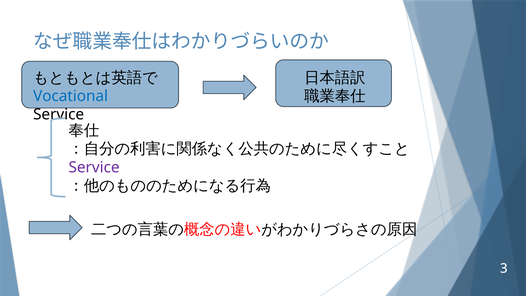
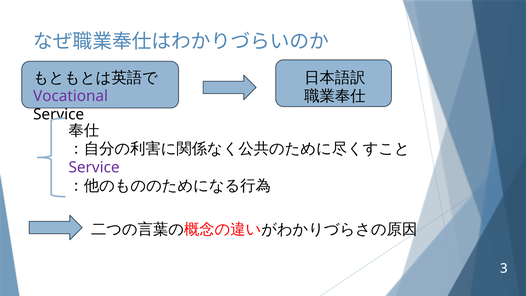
Vocational colour: blue -> purple (71, 96)
